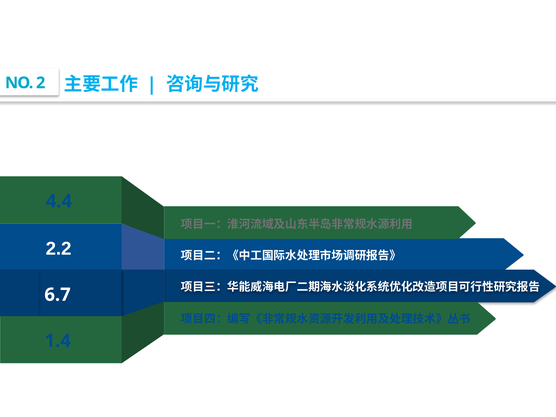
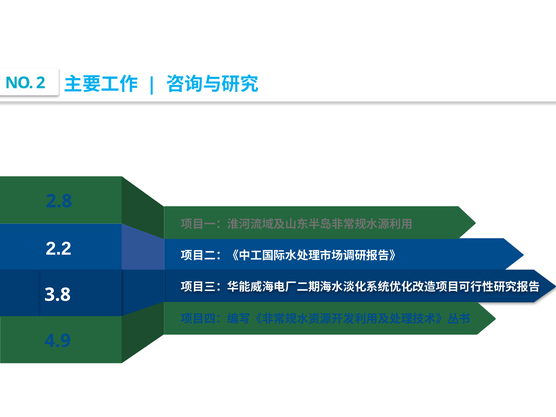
4.4: 4.4 -> 2.8 (59, 201)
6.7: 6.7 -> 3.8 (58, 295)
1.4: 1.4 -> 4.9 (58, 341)
